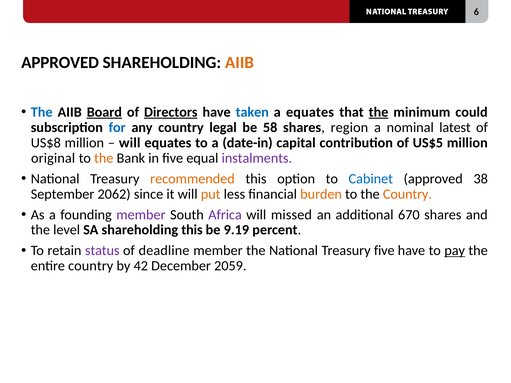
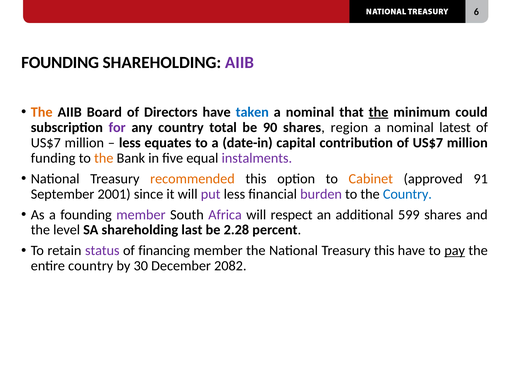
APPROVED: APPROVED -> FOUNDING (60, 63)
AIIB colour: orange -> purple (239, 63)
The colour: blue -> orange (42, 112)
Board underline: present -> none (104, 112)
Directors underline: present -> none (171, 112)
equates: equates -> nominal (310, 112)
for colour: blue -> purple (117, 127)
legal: legal -> total (223, 127)
58: 58 -> 90 (270, 127)
US$8: US$8 -> US$7 (46, 143)
will: will -> less (130, 143)
contribution of US$5: US$5 -> US$7 (428, 143)
original: original -> funding (53, 158)
Cabinet colour: blue -> orange (371, 179)
38: 38 -> 91 (481, 179)
2062: 2062 -> 2001 (114, 194)
put colour: orange -> purple (211, 194)
burden colour: orange -> purple (321, 194)
Country colour: orange -> blue (407, 194)
missed: missed -> respect (292, 215)
670: 670 -> 599 (409, 215)
shareholding this: this -> last (192, 230)
9.19: 9.19 -> 2.28 (236, 230)
deadline: deadline -> financing (164, 251)
Treasury five: five -> this (384, 251)
42: 42 -> 30 (141, 266)
2059: 2059 -> 2082 (230, 266)
